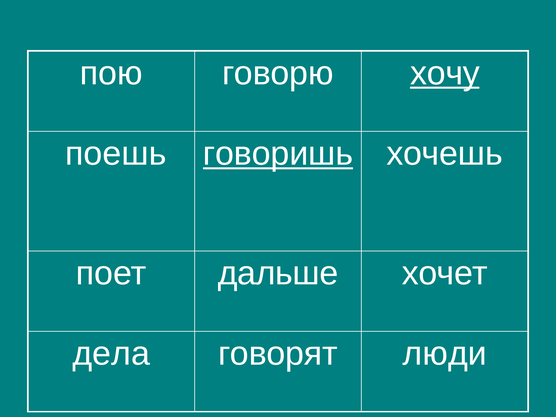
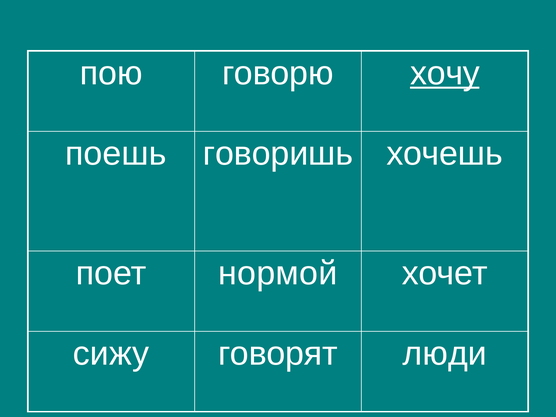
говоришь underline: present -> none (278, 154)
дальше: дальше -> нормой (278, 273)
дела: дела -> сижу (111, 354)
